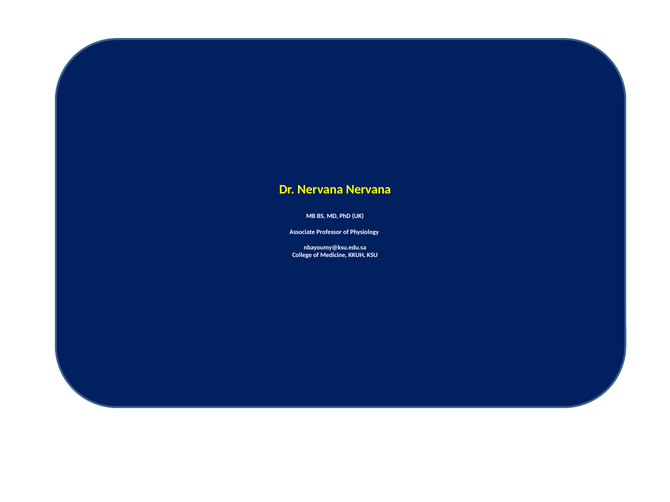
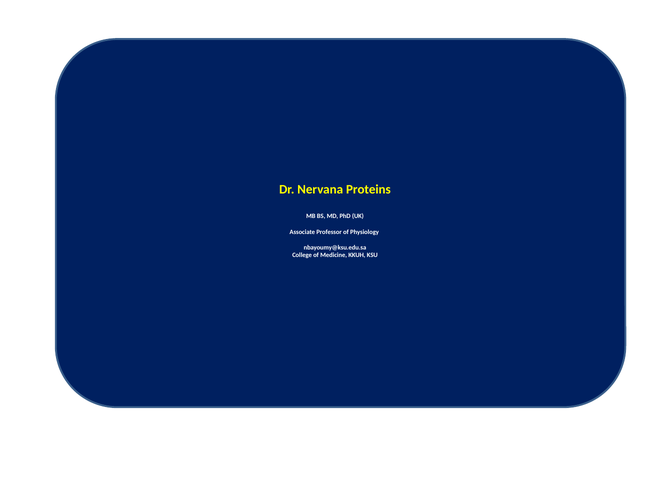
Nervana Nervana: Nervana -> Proteins (368, 190)
